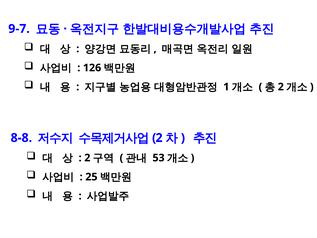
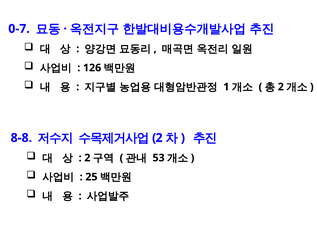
9-7: 9-7 -> 0-7 (19, 29)
